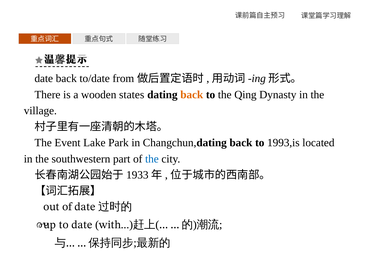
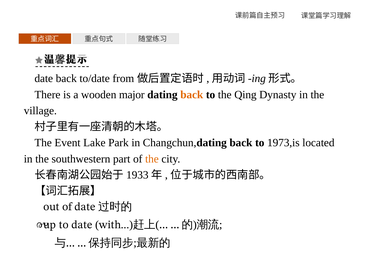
states: states -> major (132, 94)
1993,is: 1993,is -> 1973,is (283, 143)
the colour: blue -> orange (152, 159)
